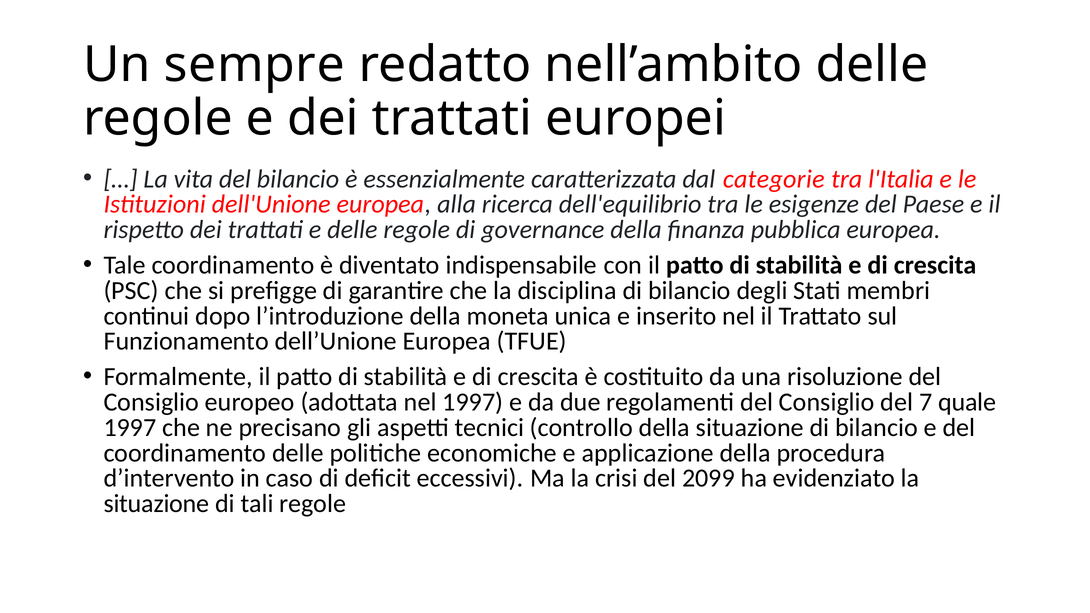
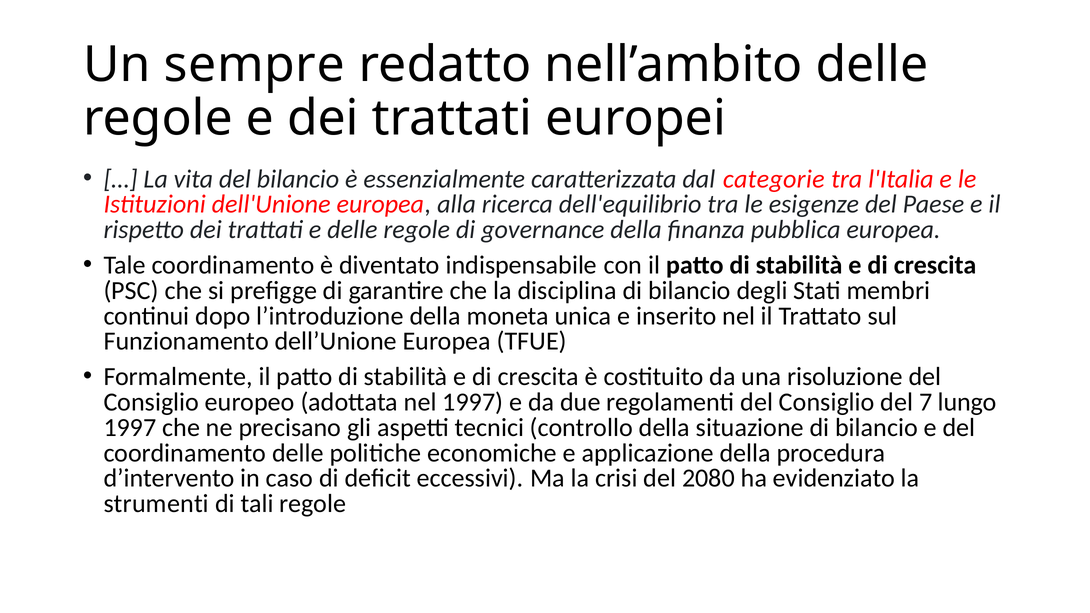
quale: quale -> lungo (967, 402)
2099: 2099 -> 2080 (708, 478)
situazione: situazione -> strumenti (156, 504)
